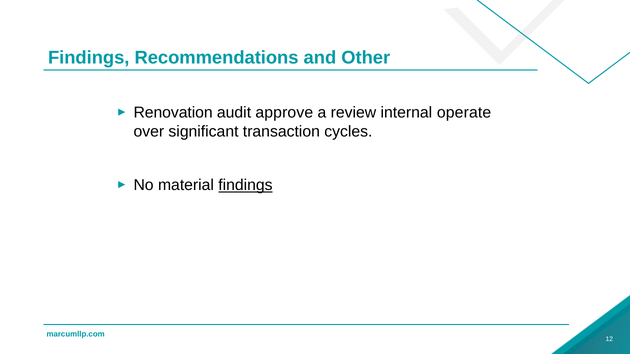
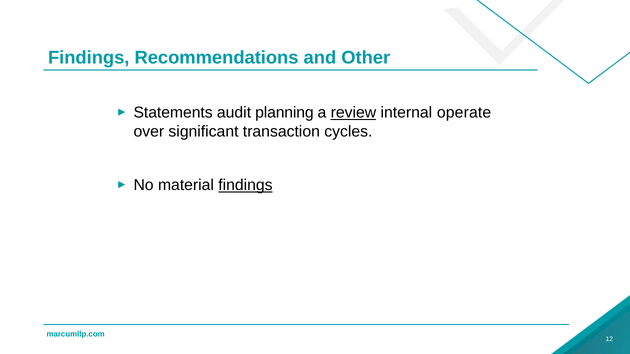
Renovation: Renovation -> Statements (173, 113)
approve: approve -> planning (284, 113)
review underline: none -> present (353, 113)
